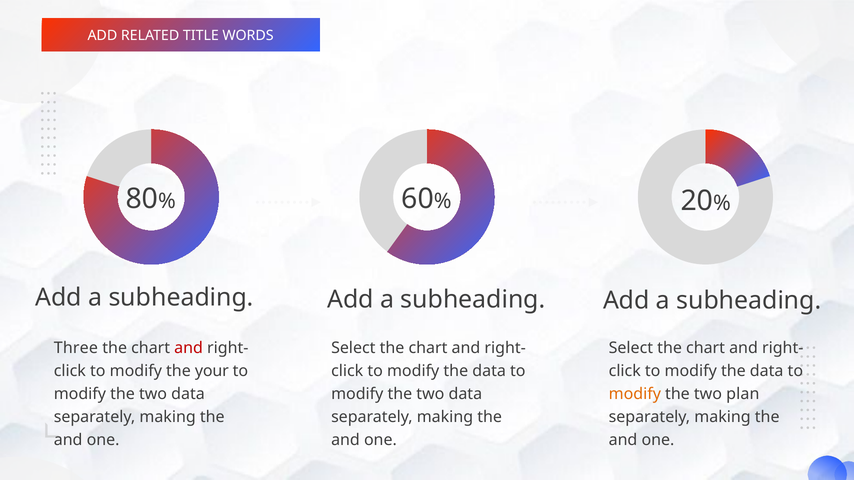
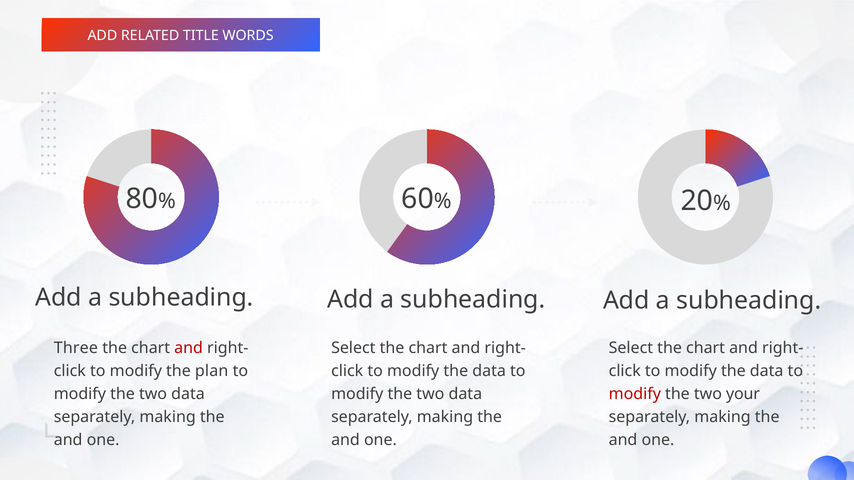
your: your -> plan (212, 371)
modify colour: orange -> red (635, 394)
plan: plan -> your (743, 394)
